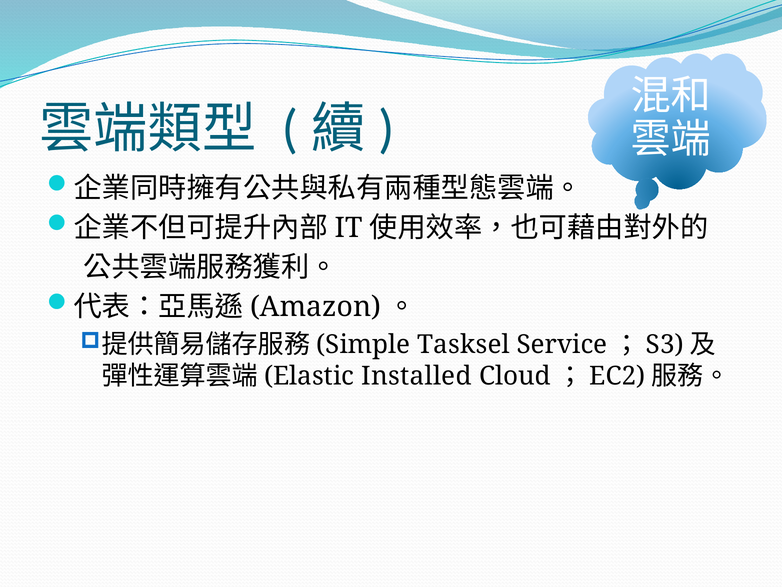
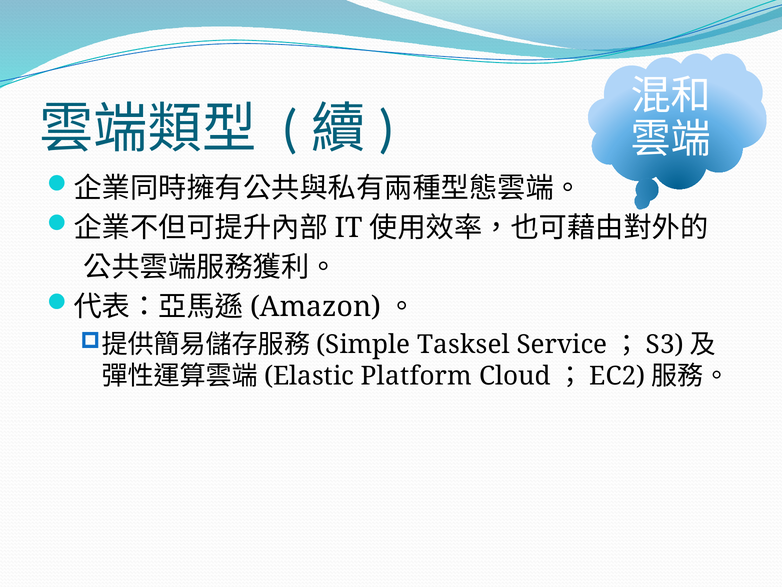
Installed: Installed -> Platform (417, 376)
